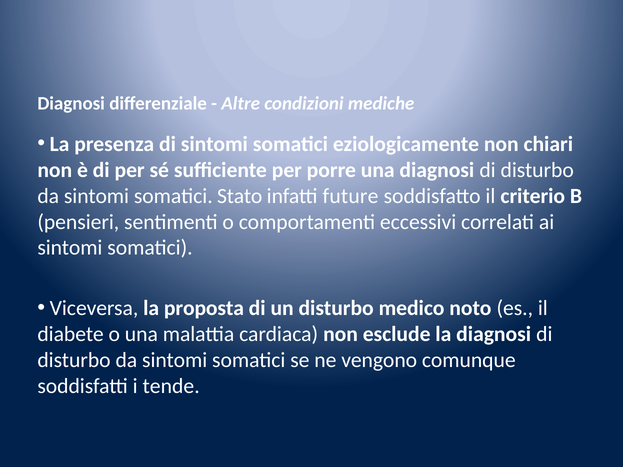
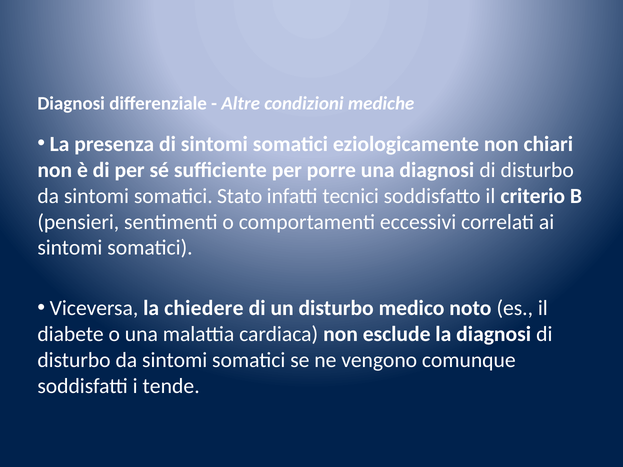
future: future -> tecnici (351, 196)
proposta: proposta -> chiedere (204, 308)
